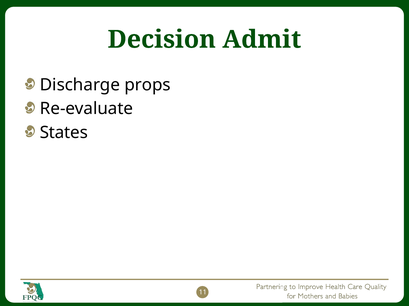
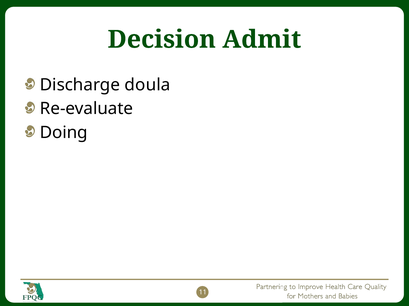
props: props -> doula (148, 85)
States: States -> Doing (64, 133)
